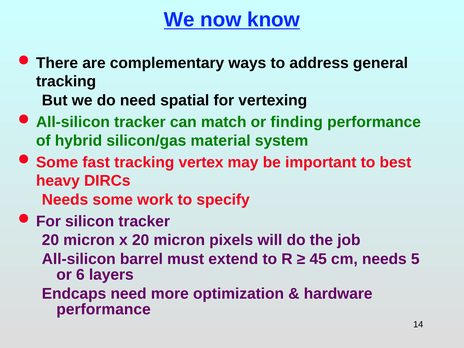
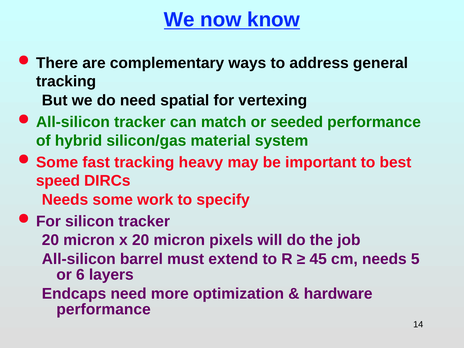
finding: finding -> seeded (297, 122)
vertex: vertex -> heavy (201, 162)
heavy: heavy -> speed (58, 181)
